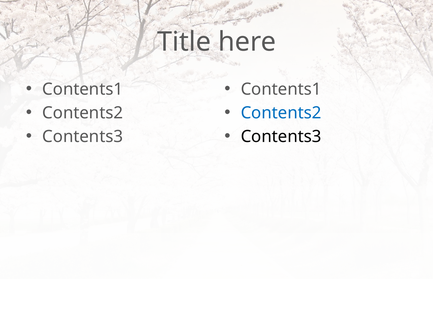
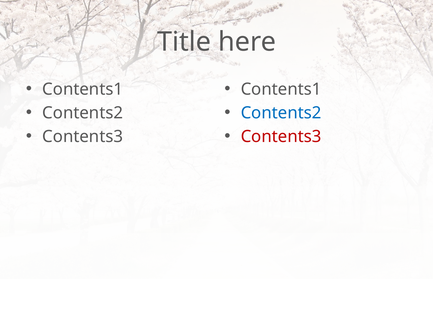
Contents3 colour: black -> red (281, 136)
